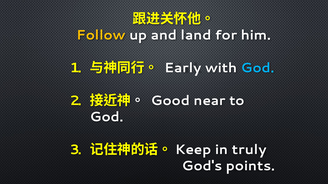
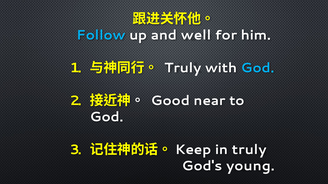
Follow colour: yellow -> light blue (101, 35)
land: land -> well (196, 35)
Early: Early -> Truly (183, 68)
points: points -> young (250, 166)
